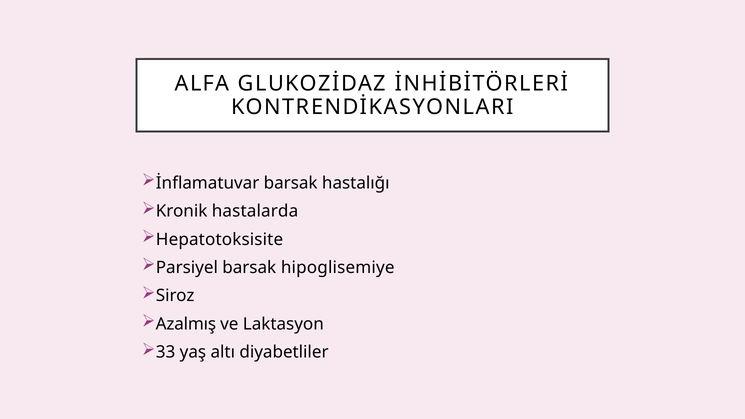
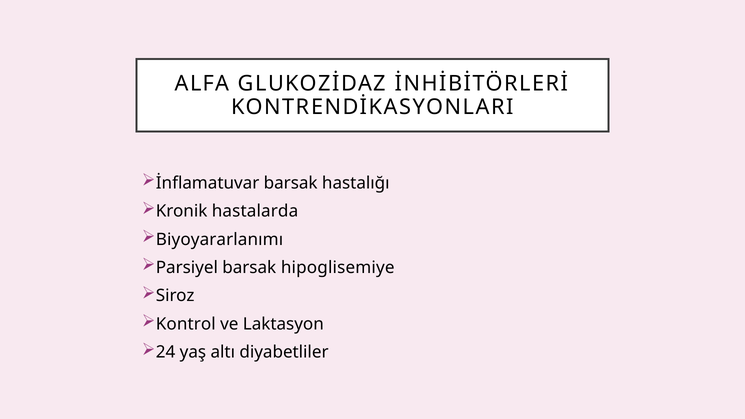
Hepatotoksisite: Hepatotoksisite -> Biyoyararlanımı (220, 239)
Azalmış: Azalmış -> Kontrol (186, 324)
33: 33 -> 24 (166, 352)
